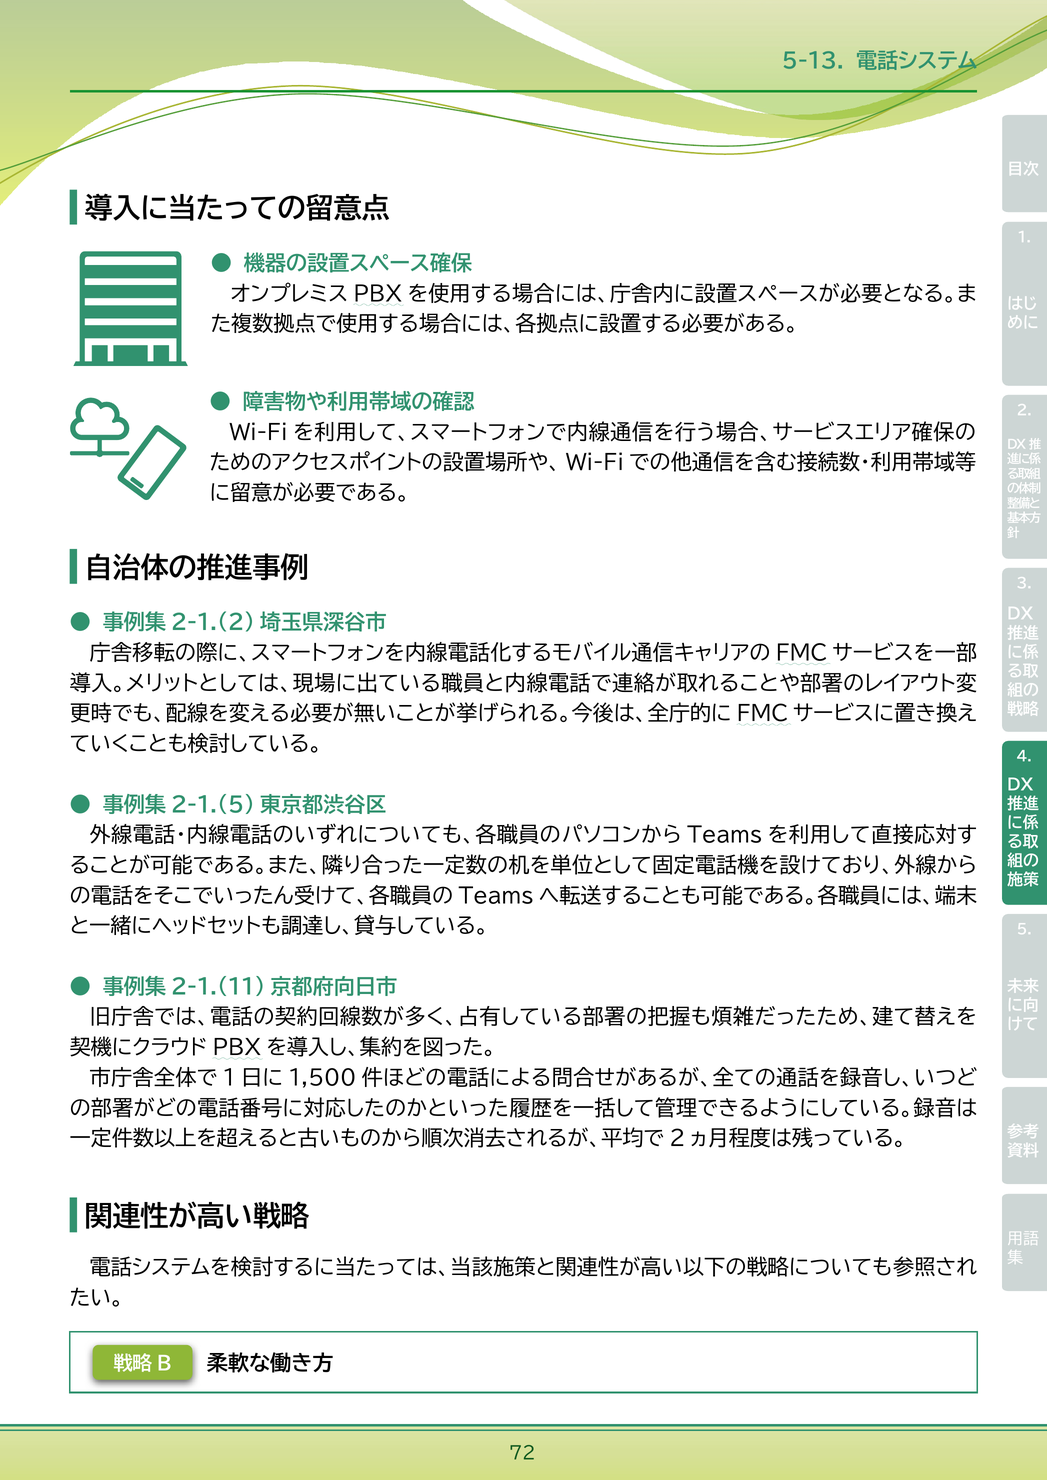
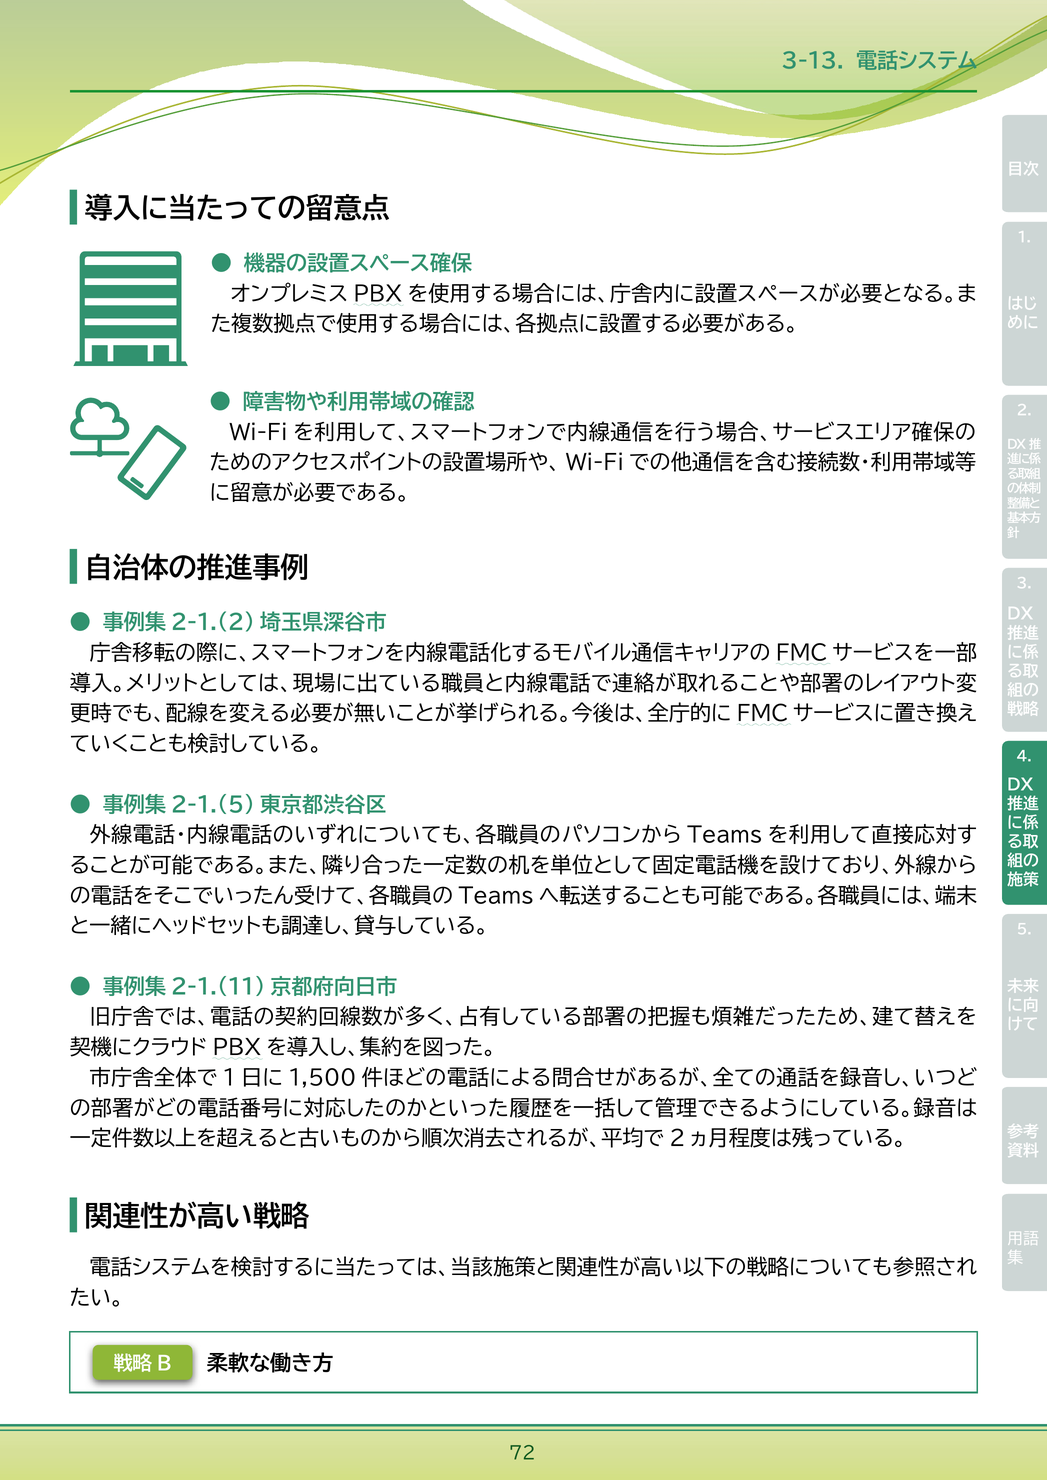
5-13: 5-13 -> 3-13 (813, 61)
